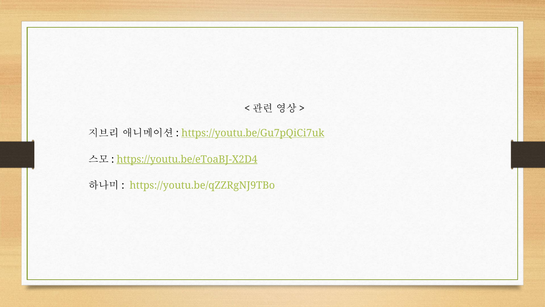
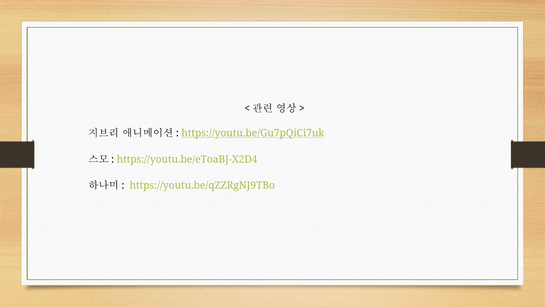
https://youtu.be/eToaBJ-X2D4 underline: present -> none (187, 159)
